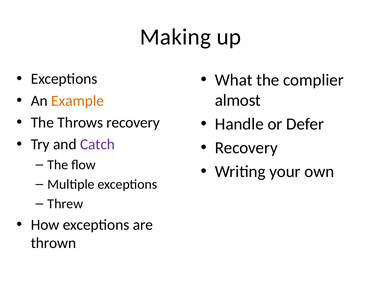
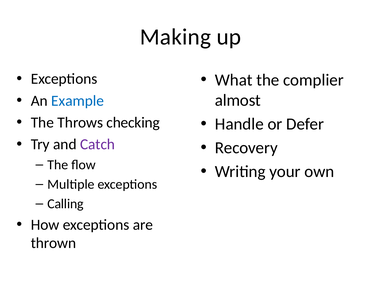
Example colour: orange -> blue (78, 101)
Throws recovery: recovery -> checking (133, 122)
Threw: Threw -> Calling (65, 204)
